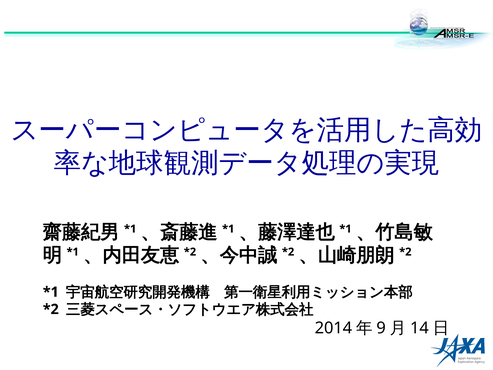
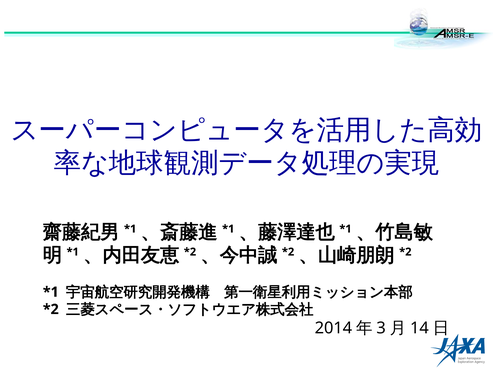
9: 9 -> 3 (381, 328)
